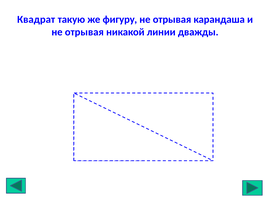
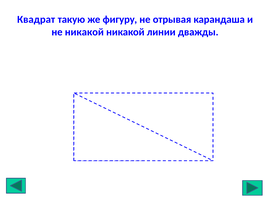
отрывая: отрывая -> никакой (84, 32)
